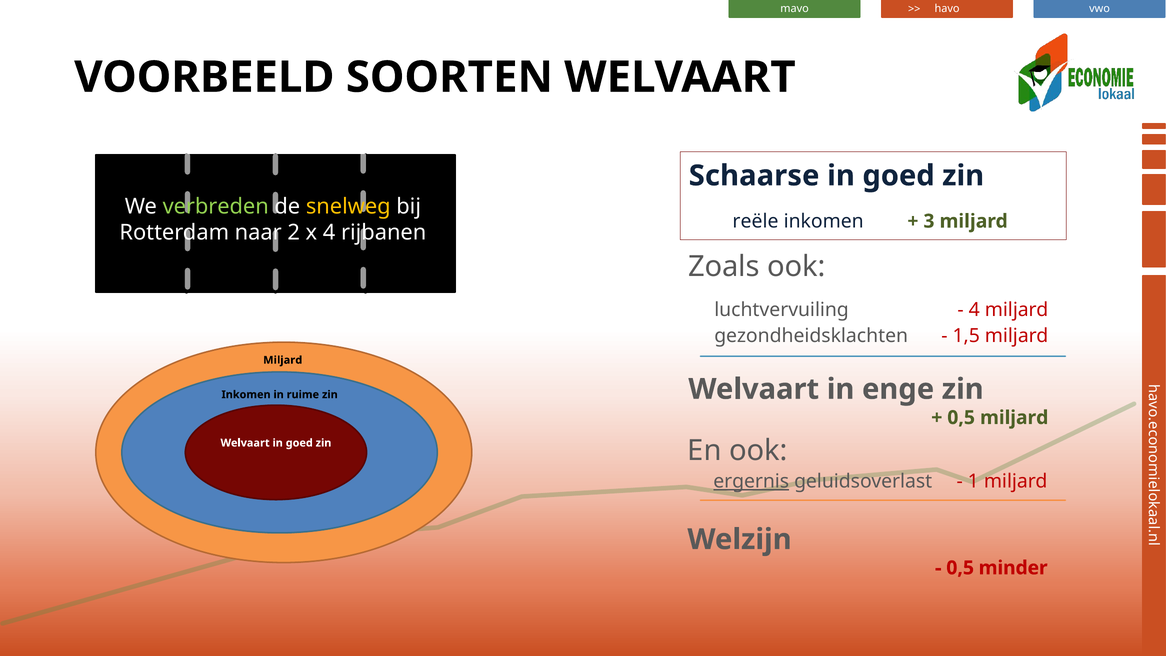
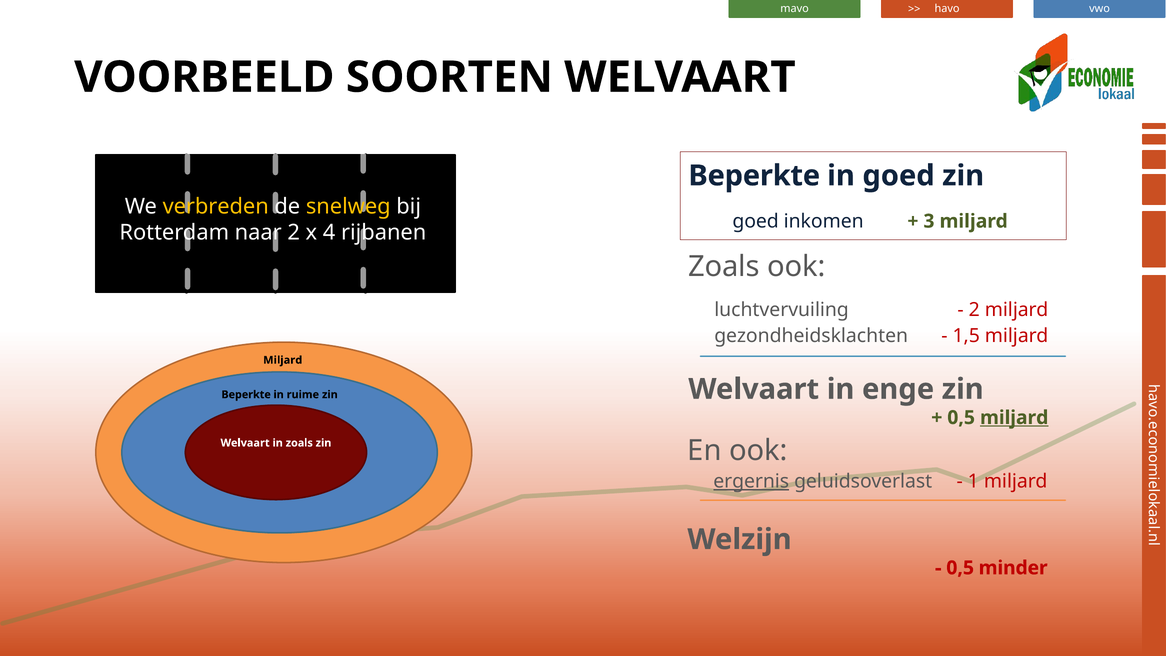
Schaarse: Schaarse -> Beperkte (754, 176)
verbreden colour: light green -> yellow (216, 206)
reële: reële -> goed (756, 221)
4: 4 -> 2 (974, 310)
Inkomen: Inkomen -> Beperkte (246, 395)
miljard underline: none -> present (1014, 418)
Welvaart in goed: goed -> zoals (299, 443)
